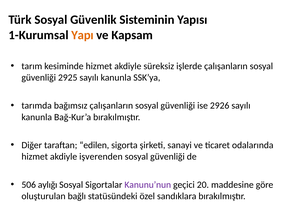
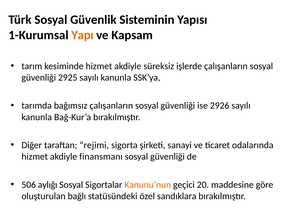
edilen: edilen -> rejimi (94, 145)
işverenden: işverenden -> finansmanı (101, 156)
Kanunu’nun colour: purple -> orange (148, 184)
